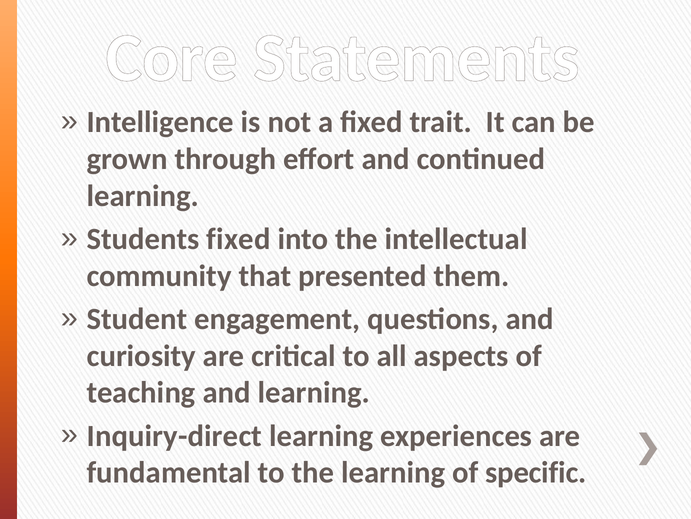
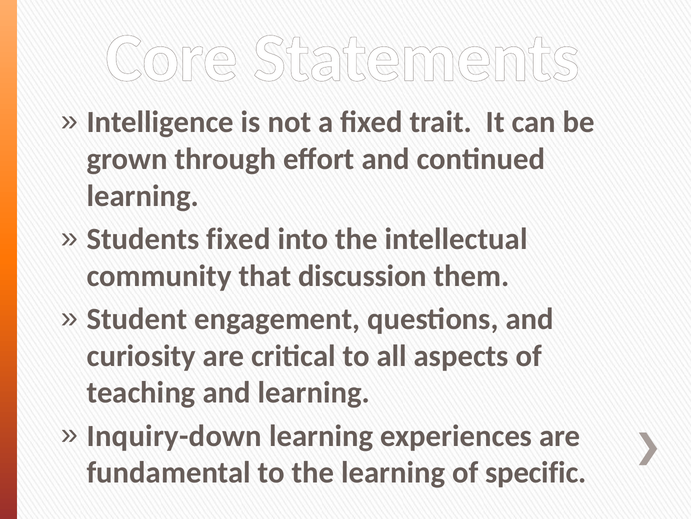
presented: presented -> discussion (362, 276)
Inquiry-direct: Inquiry-direct -> Inquiry-down (174, 435)
